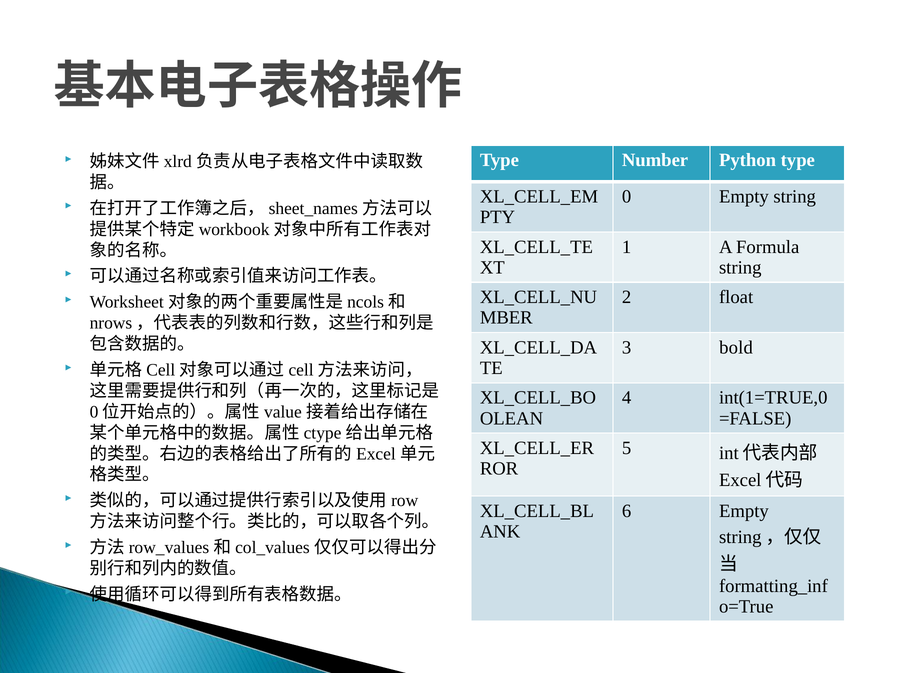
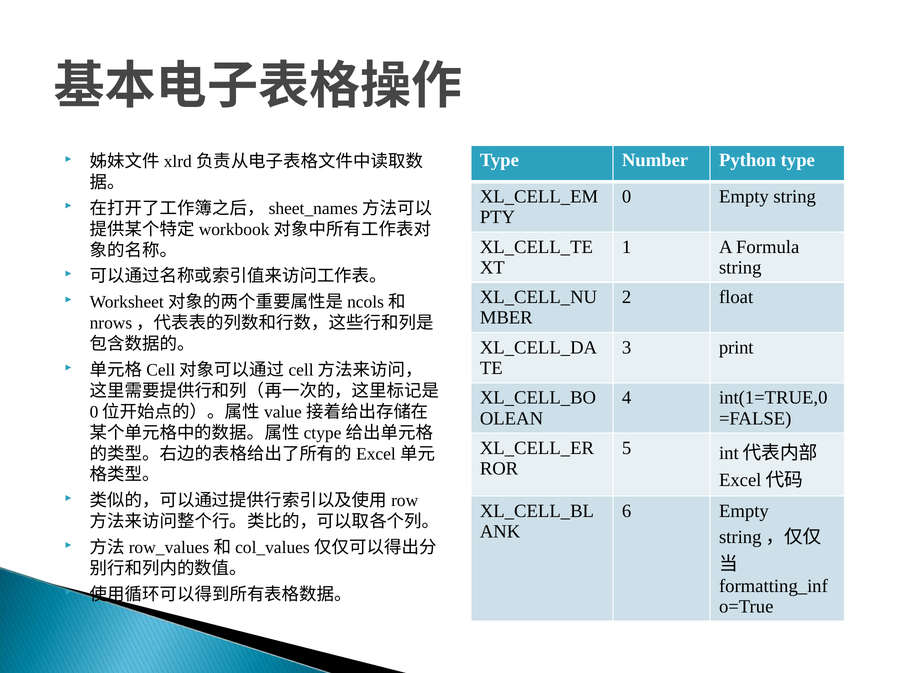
bold: bold -> print (736, 347)
